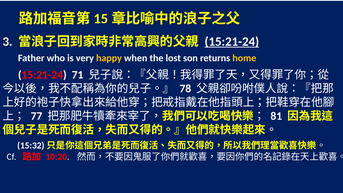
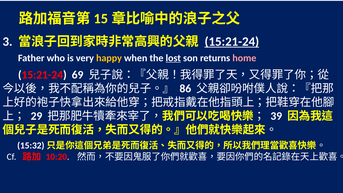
lost underline: none -> present (173, 58)
home colour: yellow -> pink (244, 58)
71: 71 -> 69 (78, 75)
78: 78 -> 86 (185, 89)
77: 77 -> 29 (36, 116)
81: 81 -> 39 (276, 116)
